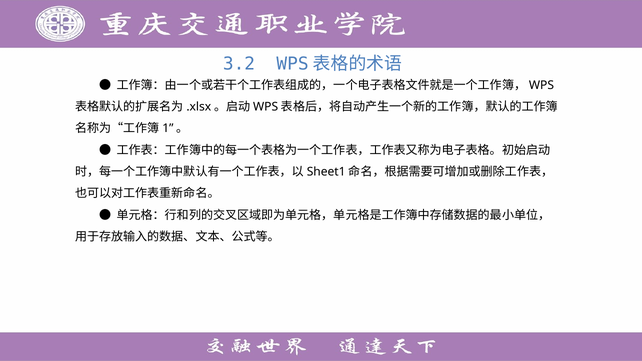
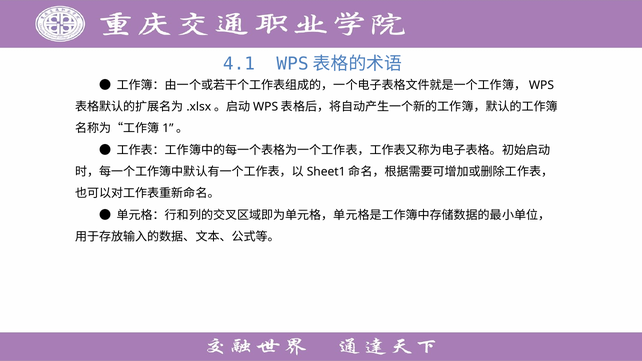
3.2: 3.2 -> 4.1 (239, 64)
